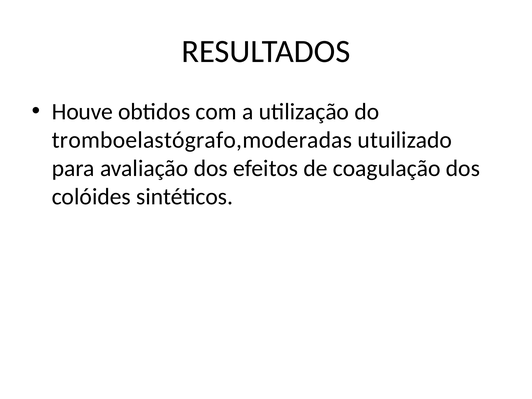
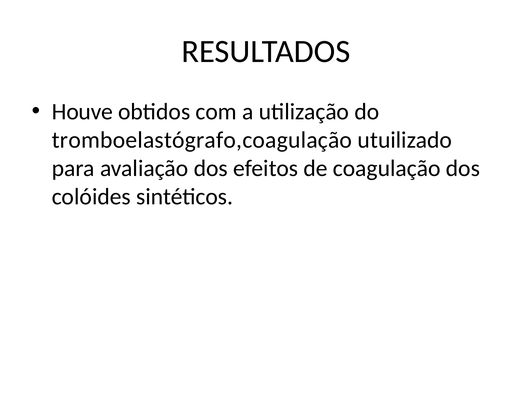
tromboelastógrafo,moderadas: tromboelastógrafo,moderadas -> tromboelastógrafo,coagulação (202, 140)
